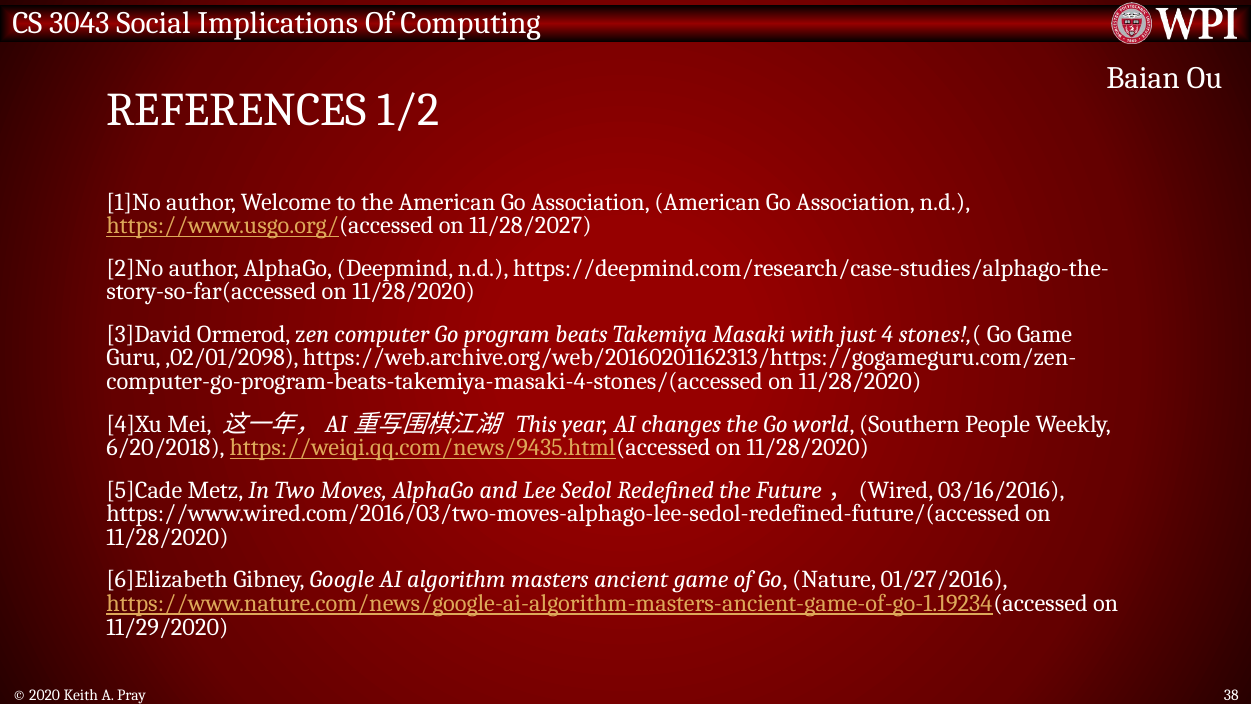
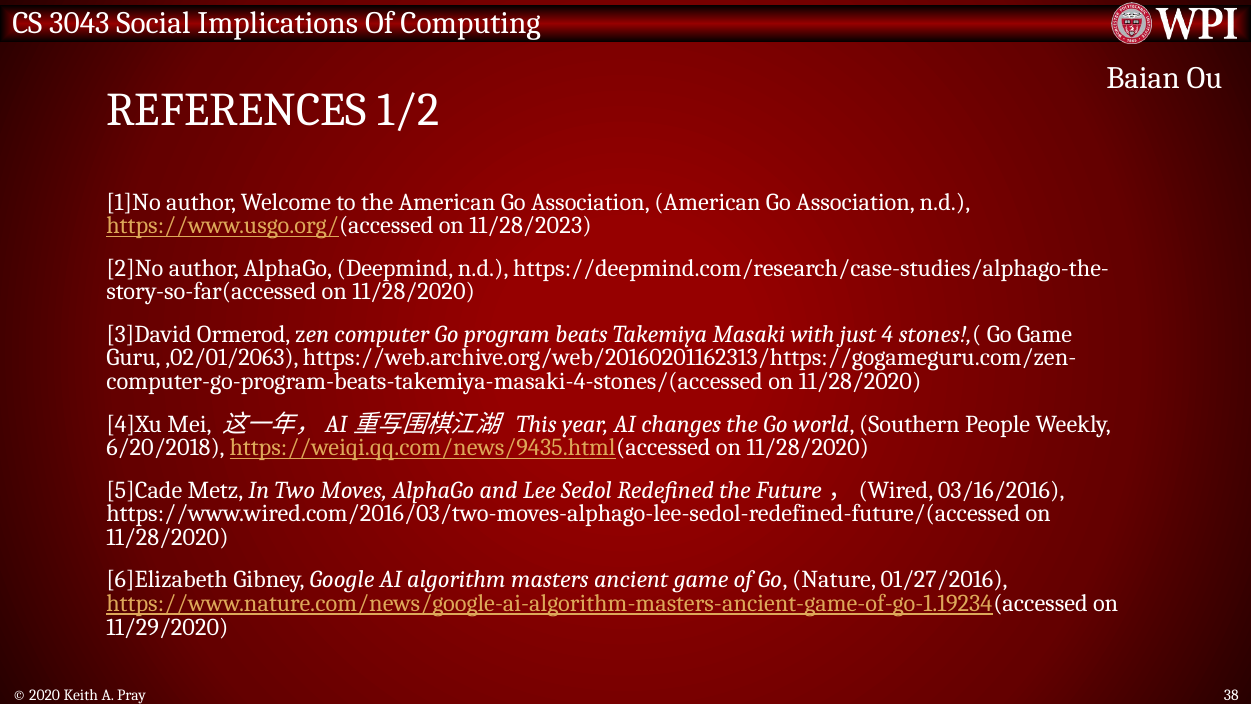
11/28/2027: 11/28/2027 -> 11/28/2023 (531, 226)
,02/01/2098: ,02/01/2098 -> ,02/01/2063 (232, 358)
